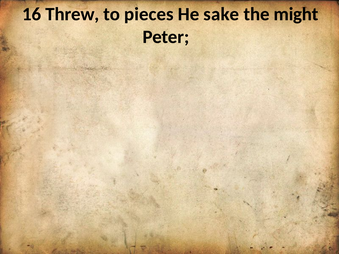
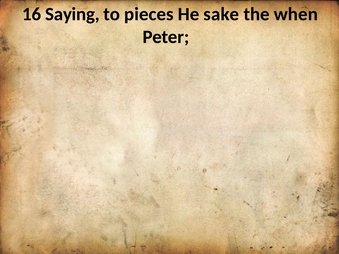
Threw: Threw -> Saying (72, 14)
might: might -> when (296, 14)
